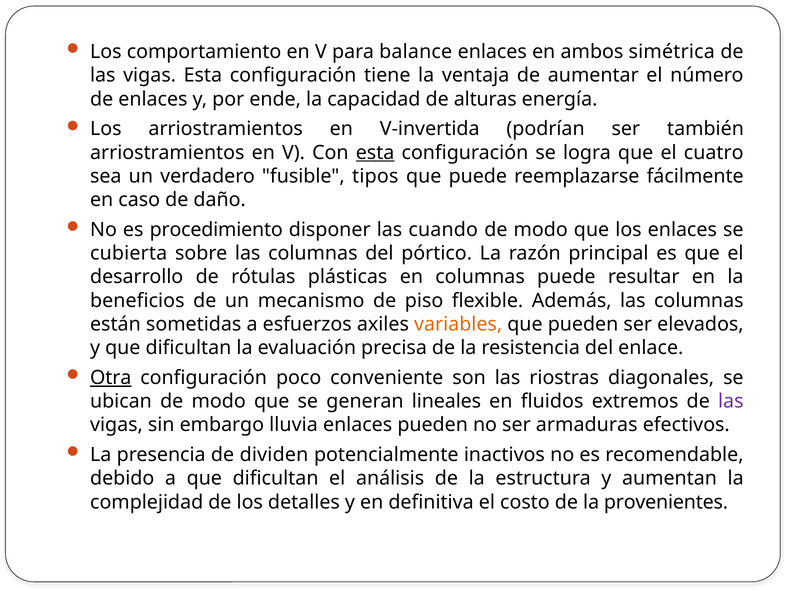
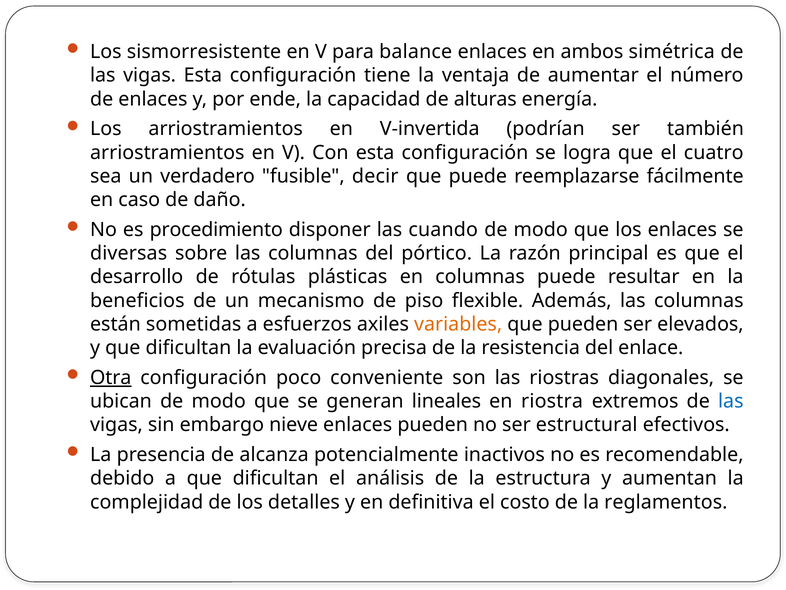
comportamiento: comportamiento -> sismorresistente (204, 52)
esta underline: present -> none (375, 152)
tipos: tipos -> decir (375, 176)
cubierta: cubierta -> diversas (129, 253)
fluidos: fluidos -> riostra (552, 401)
las colour: purple -> blue (731, 401)
lluvia: lluvia -> nieve (294, 425)
armaduras: armaduras -> estructural (587, 425)
dividen: dividen -> alcanza (274, 454)
provenientes: provenientes -> reglamentos (666, 502)
